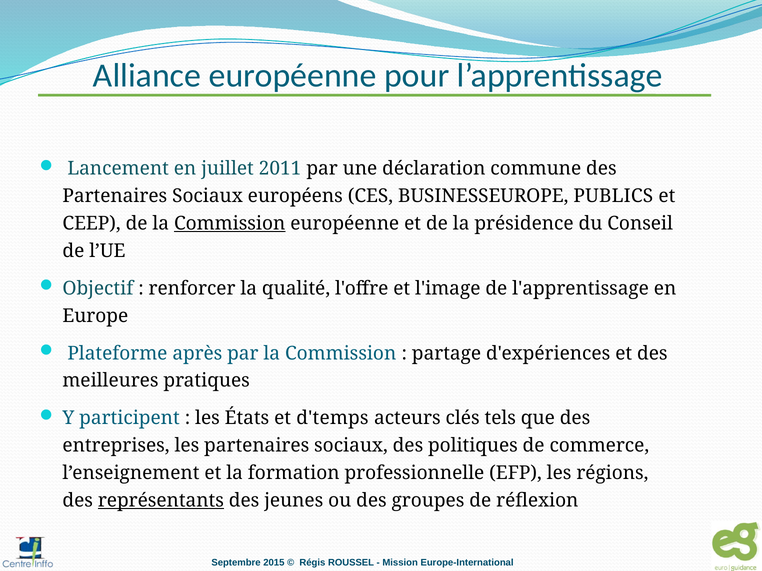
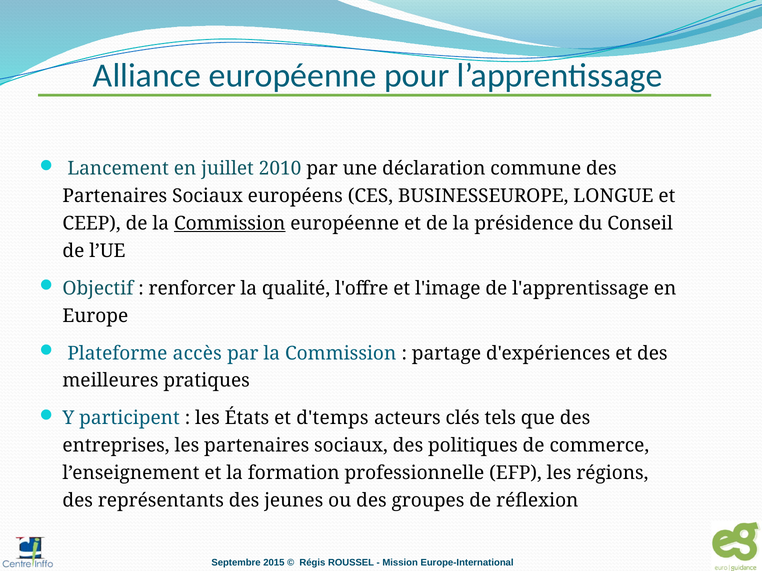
2011: 2011 -> 2010 (280, 169)
PUBLICS: PUBLICS -> LONGUE (613, 196)
après: après -> accès (197, 354)
représentants underline: present -> none (161, 501)
